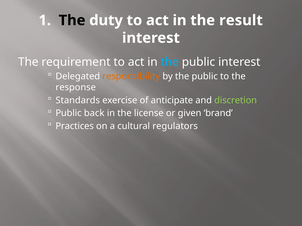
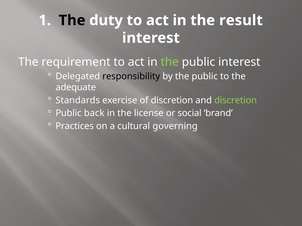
the colour: light blue -> light green (170, 62)
responsibility colour: orange -> black (131, 76)
response: response -> adequate (76, 88)
of anticipate: anticipate -> discretion (172, 100)
given: given -> social (190, 113)
regulators: regulators -> governing (175, 126)
